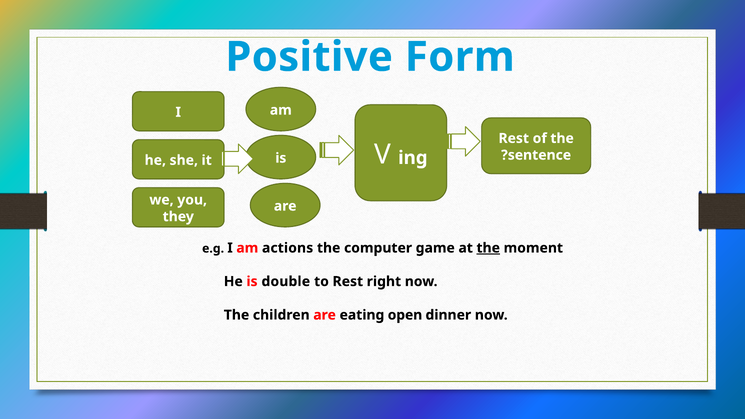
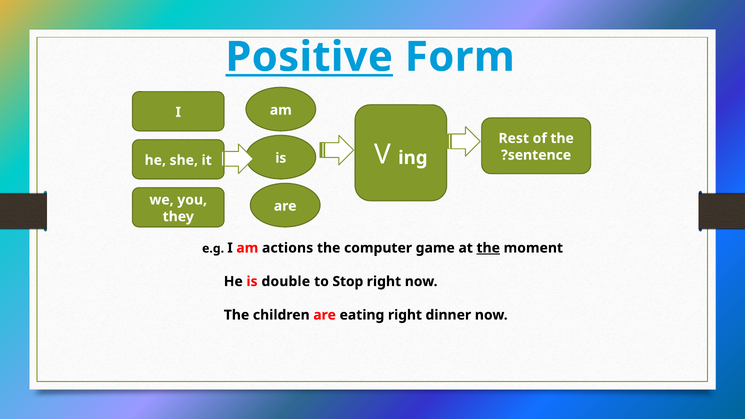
Positive underline: none -> present (309, 57)
to Rest: Rest -> Stop (348, 282)
eating open: open -> right (405, 315)
